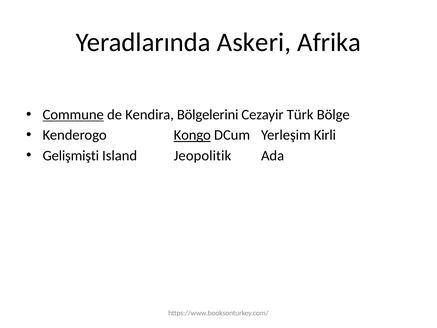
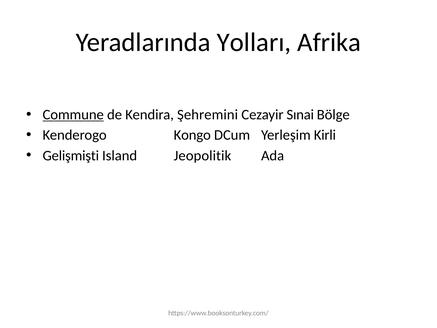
Askeri: Askeri -> Yolları (254, 42)
Bölgelerini: Bölgelerini -> Şehremini (208, 115)
Türk: Türk -> Sınai (300, 115)
Kongo underline: present -> none (192, 135)
